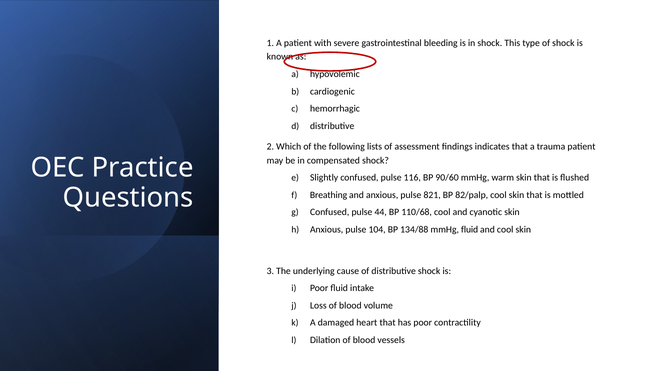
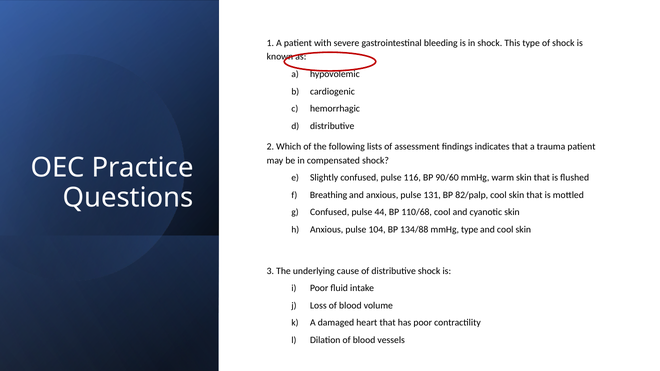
821: 821 -> 131 (432, 195)
mmHg fluid: fluid -> type (470, 230)
